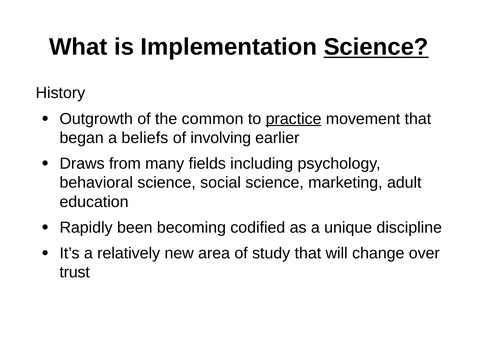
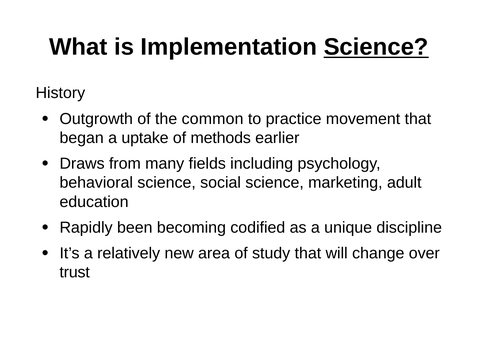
practice underline: present -> none (294, 119)
beliefs: beliefs -> uptake (145, 138)
involving: involving -> methods (221, 138)
